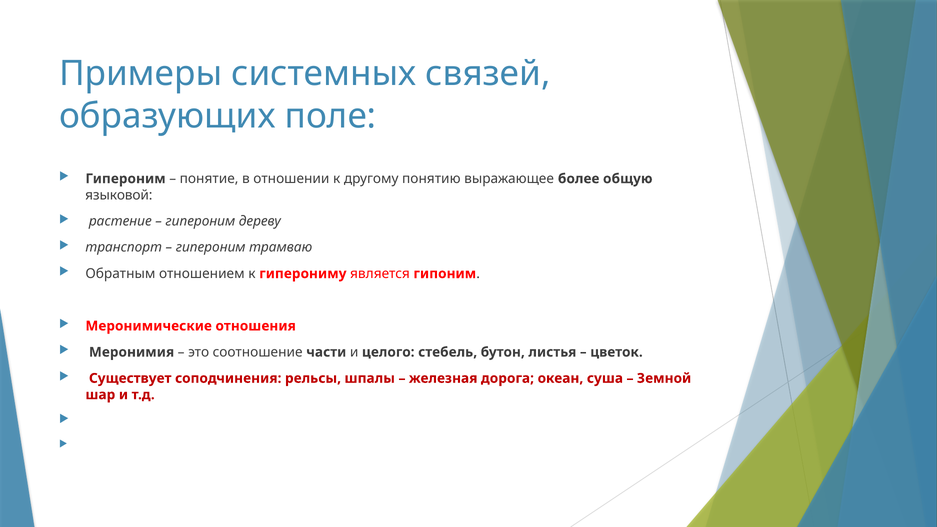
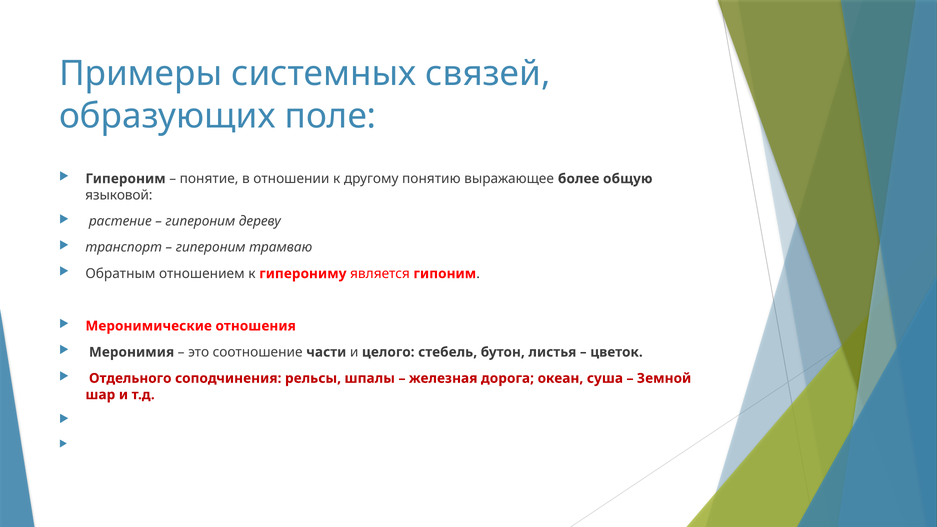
Существует: Существует -> Отдельного (130, 378)
